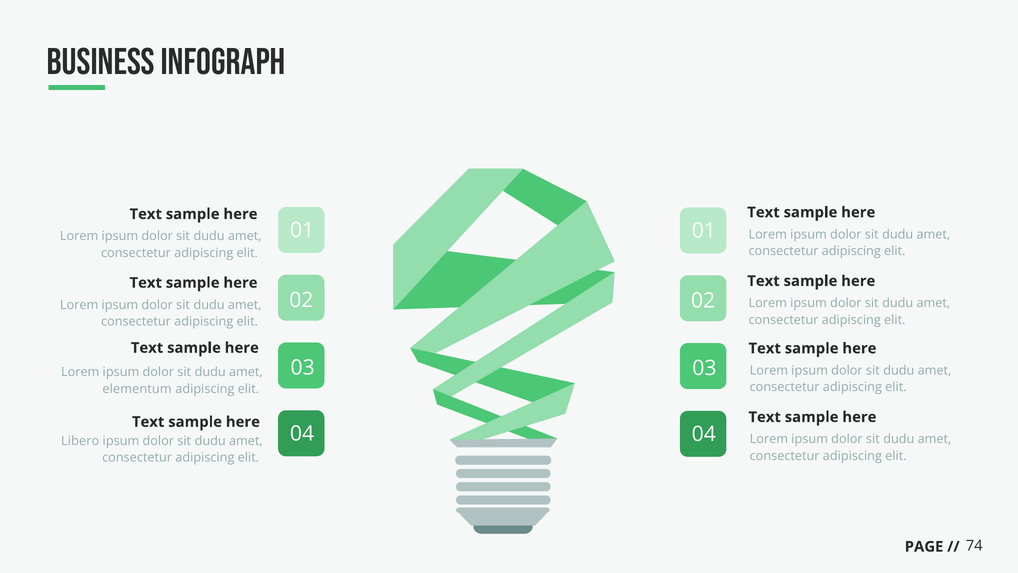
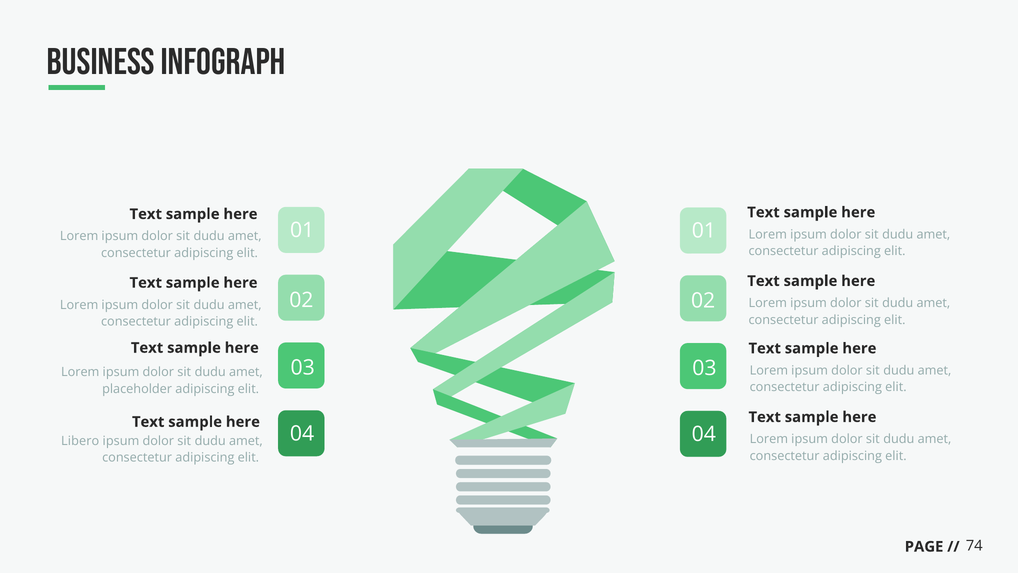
elementum: elementum -> placeholder (137, 389)
